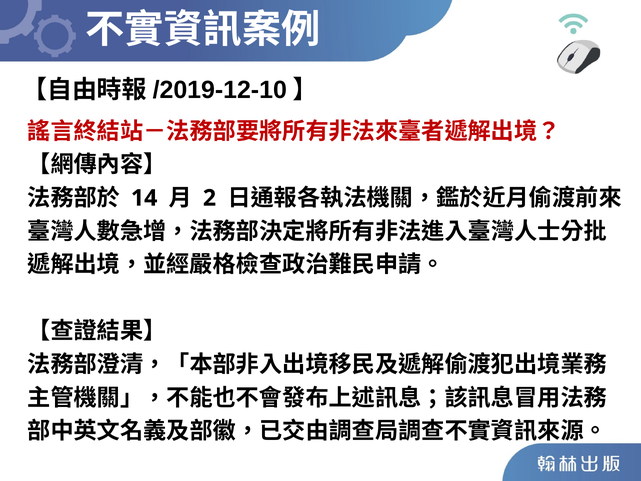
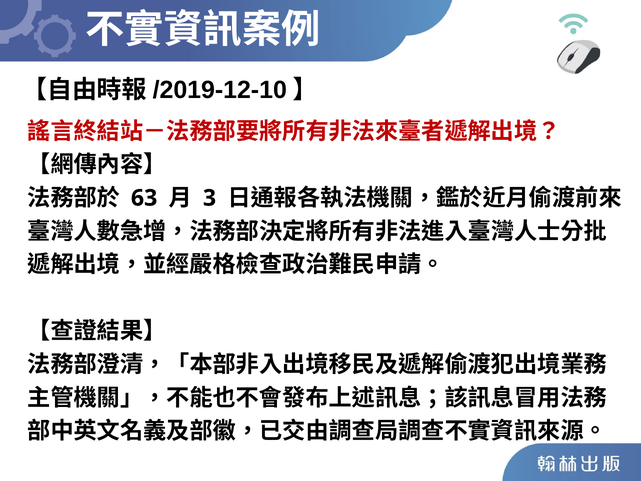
14: 14 -> 63 (144, 198)
2: 2 -> 3 (209, 198)
